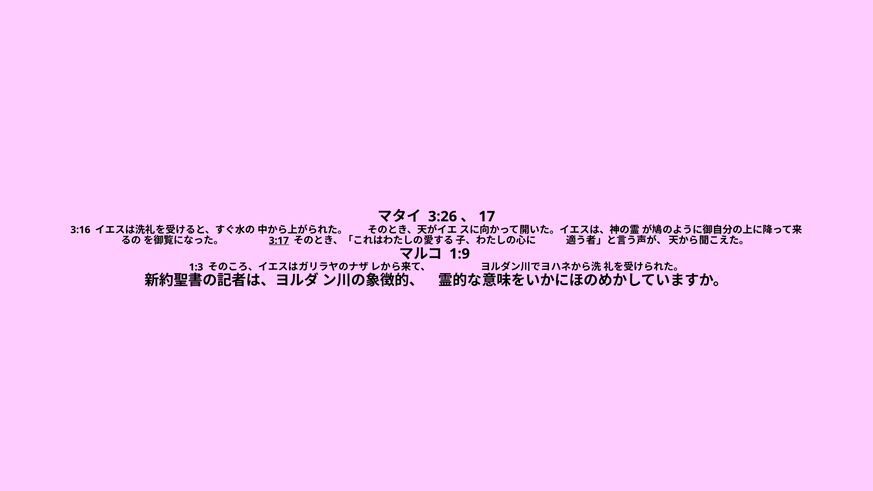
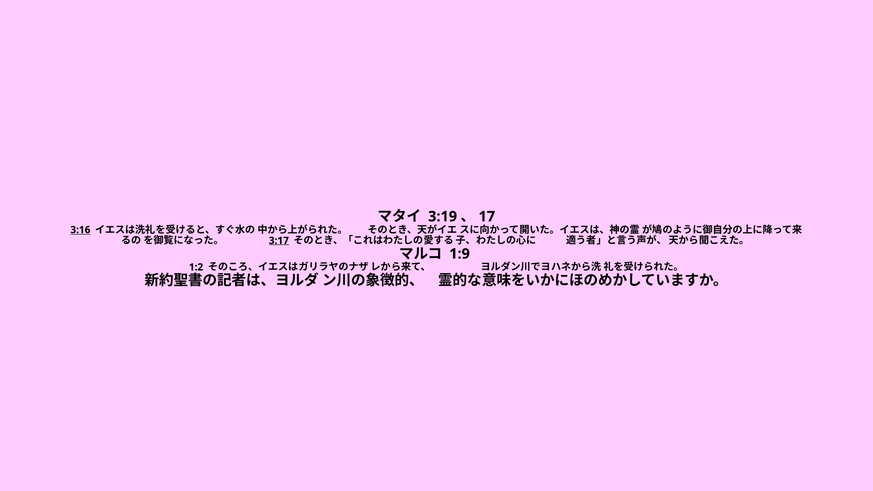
3:26: 3:26 -> 3:19 (443, 217)
3:16 underline: none -> present (80, 230)
1:3: 1:3 -> 1:2 (196, 267)
